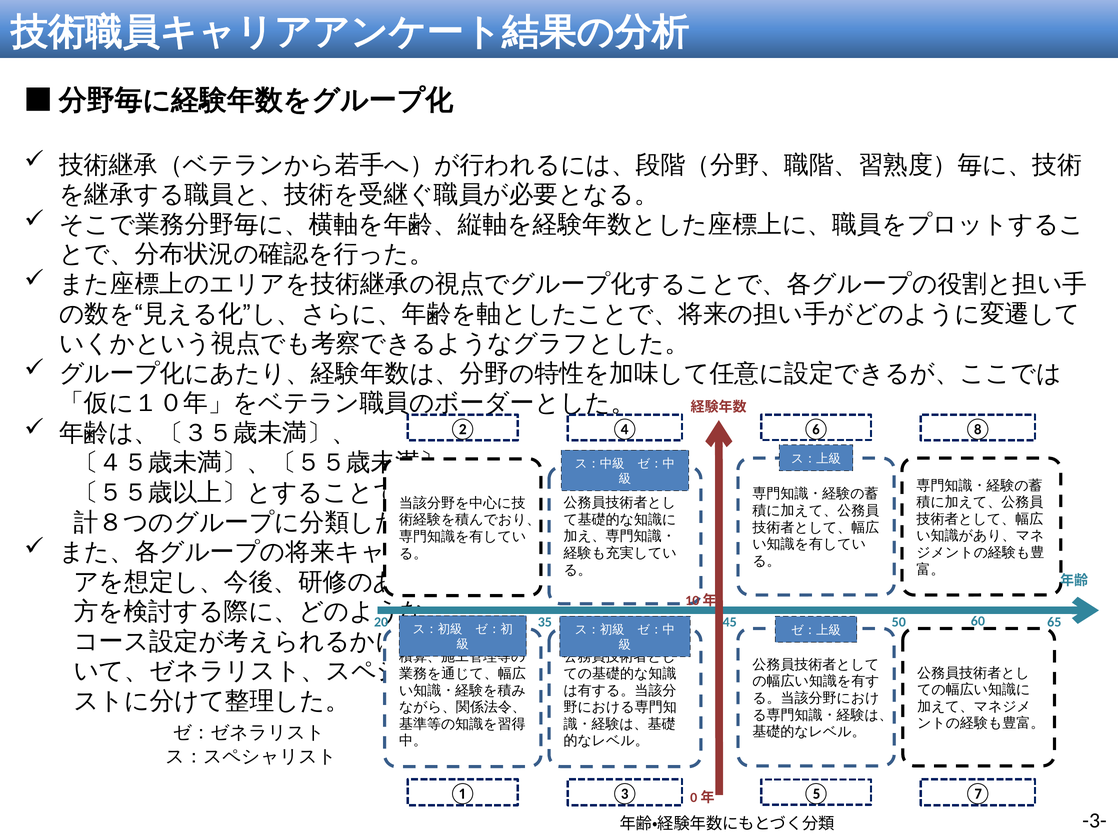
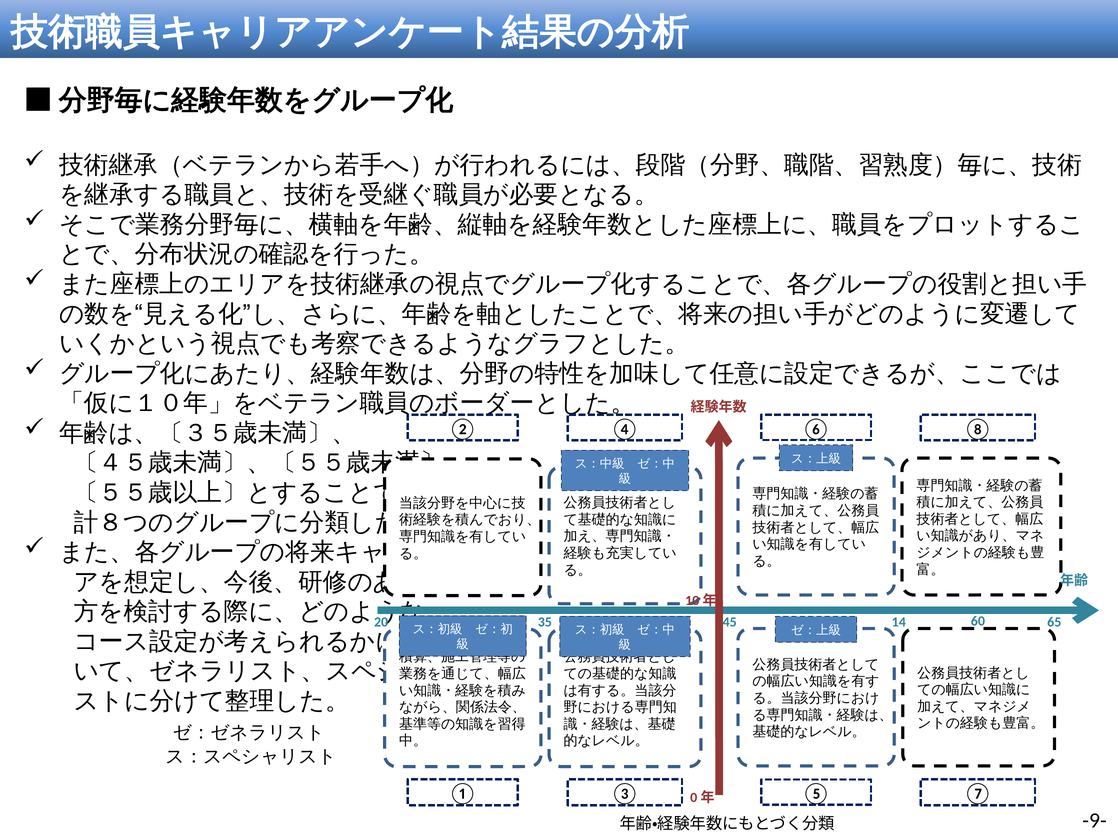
50: 50 -> 14 (899, 622)
-3-: -3- -> -9- (1095, 821)
